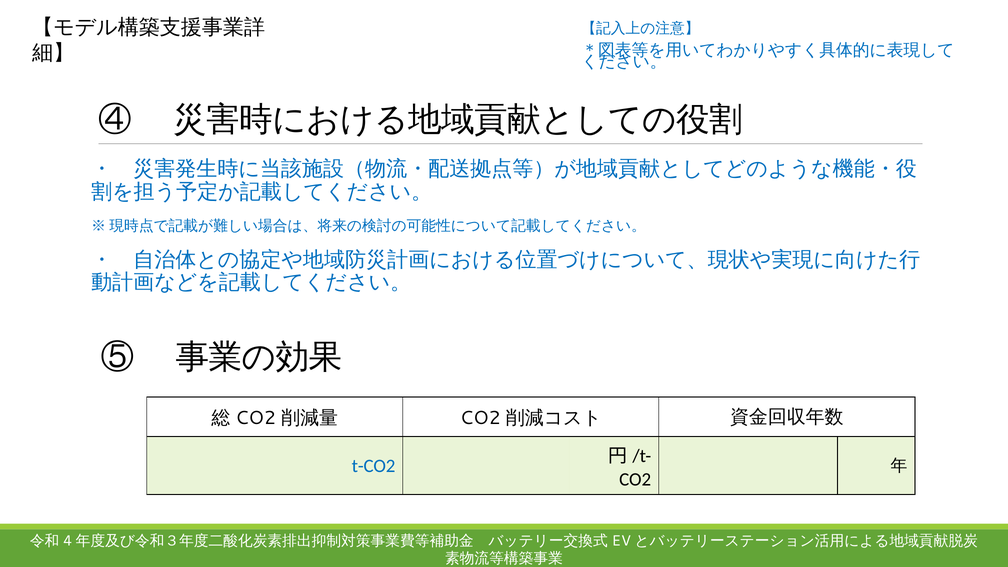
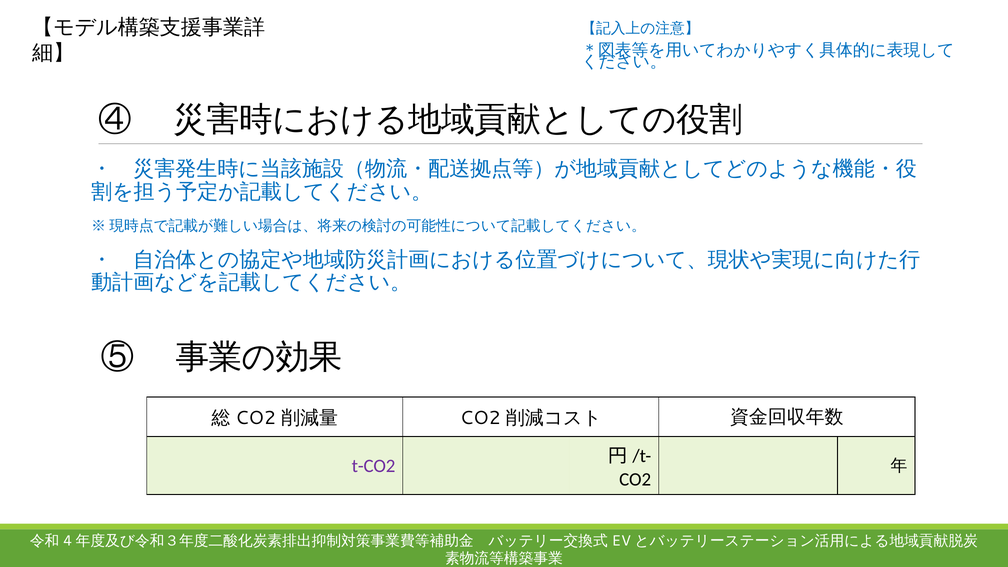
t-CO2 colour: blue -> purple (374, 466)
